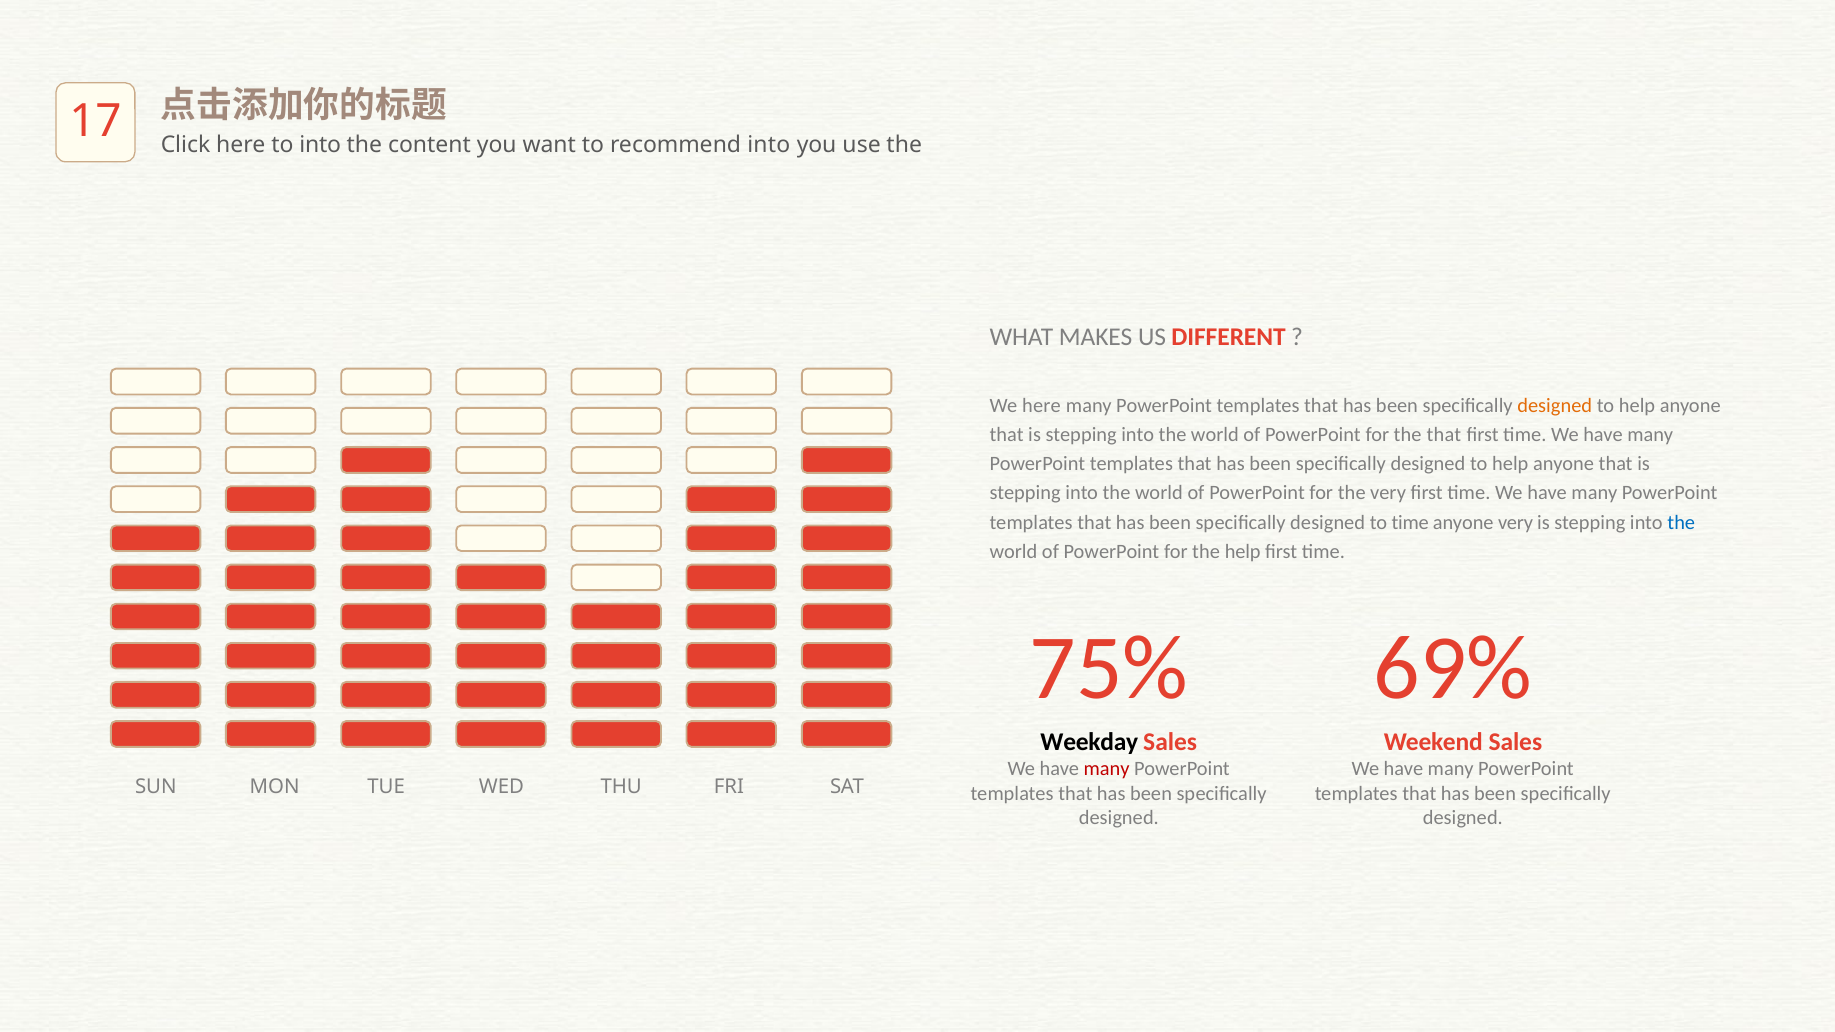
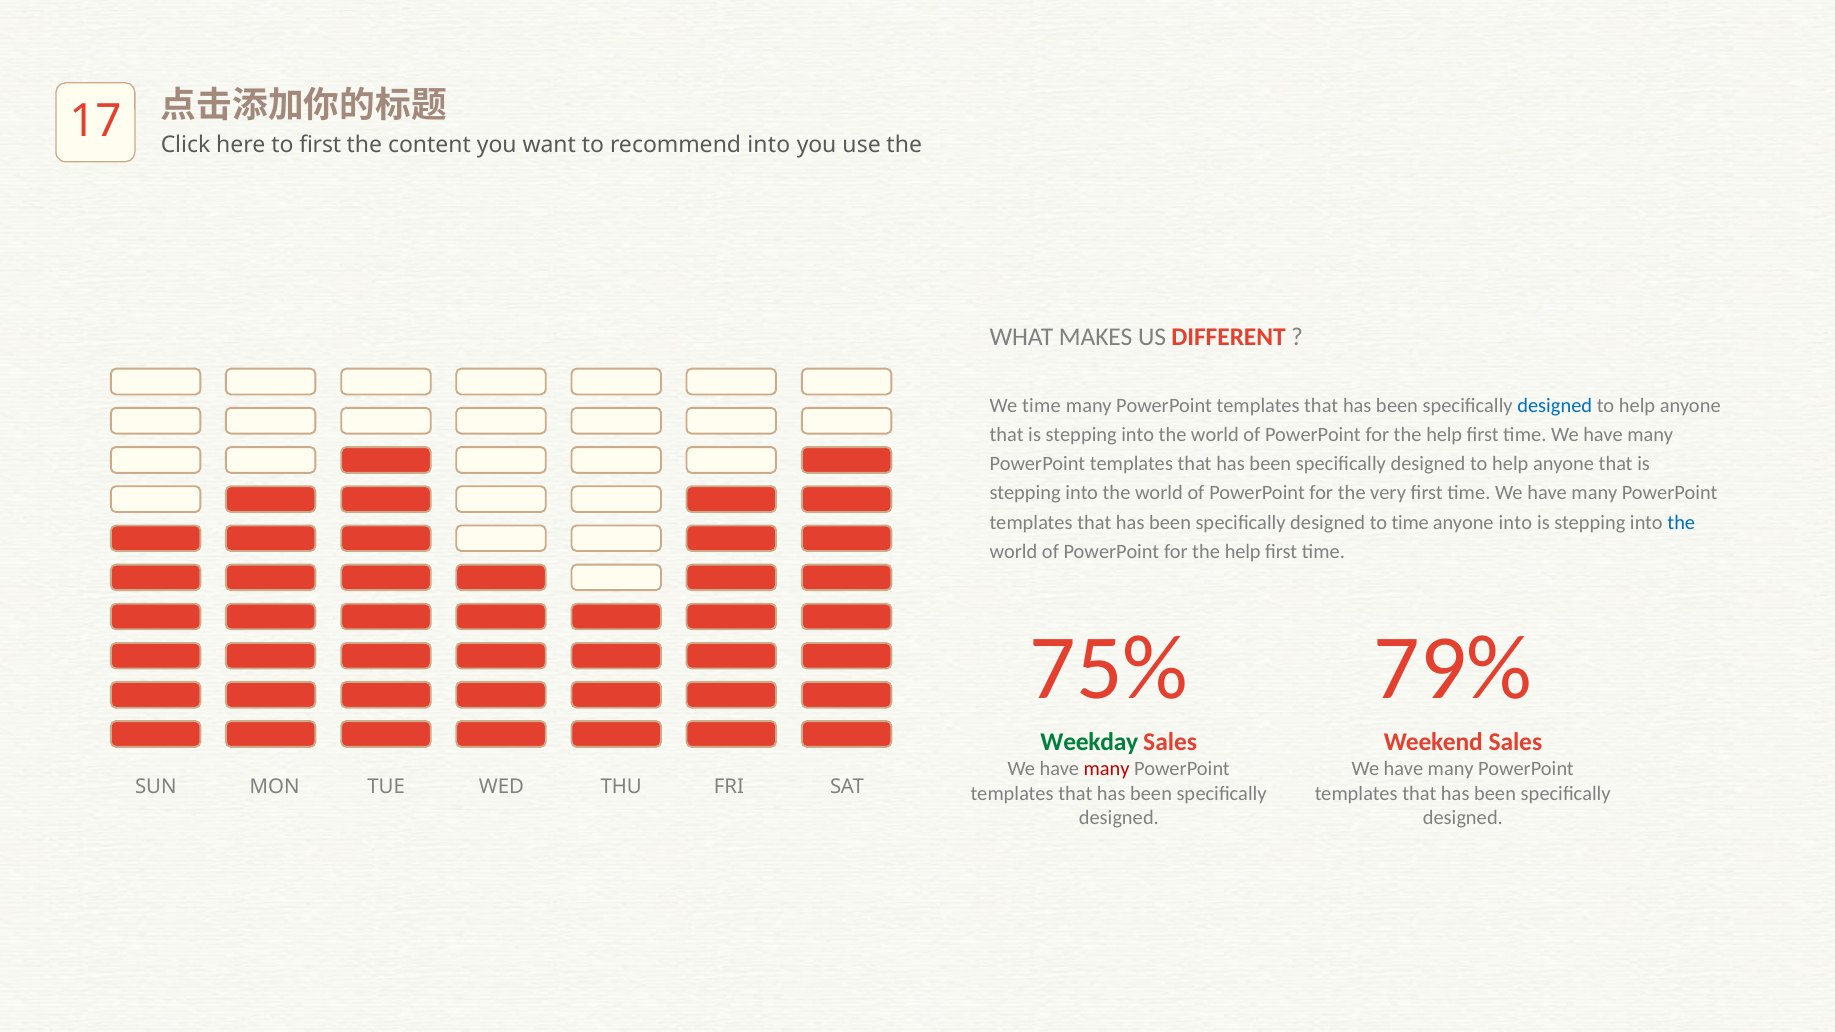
to into: into -> first (320, 145)
We here: here -> time (1041, 405)
designed colour: orange -> blue (1555, 405)
that: that -> help (1444, 435)
anyone very: very -> into (1515, 522)
69%: 69% -> 79% (1453, 668)
Weekday colour: black -> green (1089, 742)
